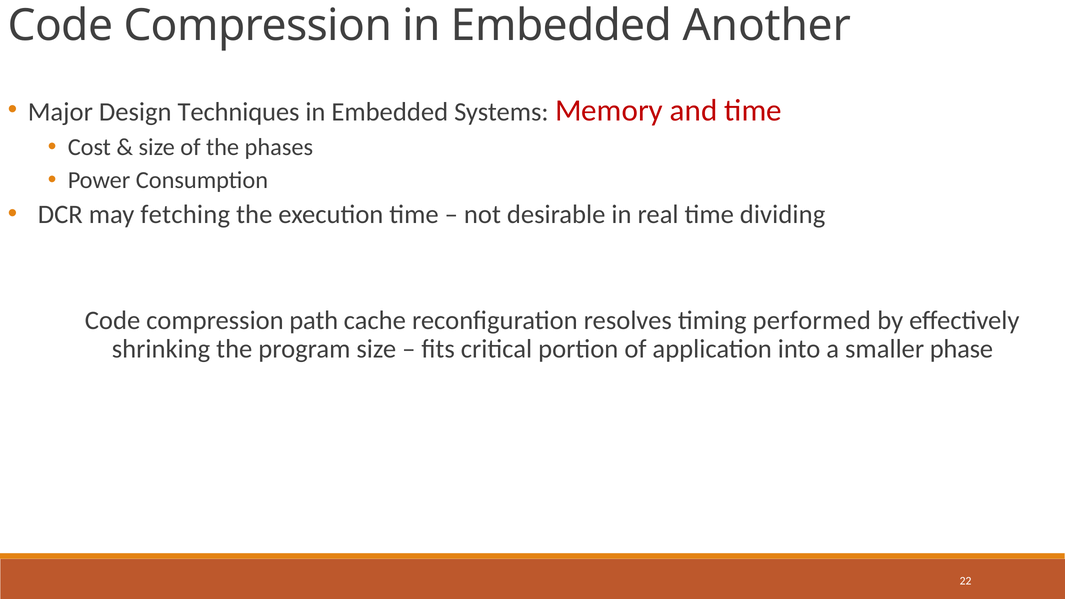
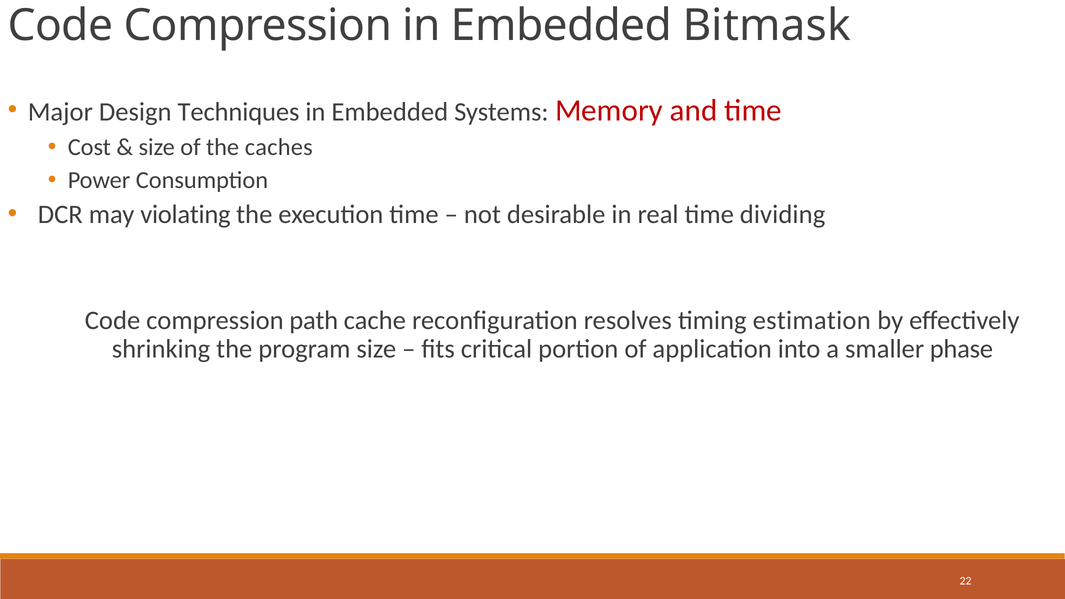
Another: Another -> Bitmask (767, 25)
phases: phases -> caches (279, 147)
fetching: fetching -> violating (185, 214)
performed: performed -> estimation (812, 320)
